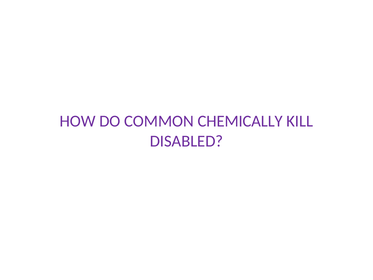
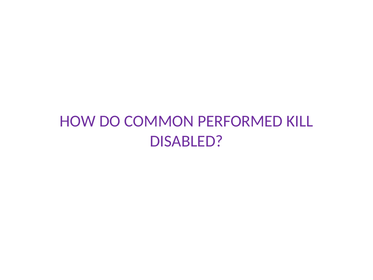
CHEMICALLY: CHEMICALLY -> PERFORMED (240, 121)
